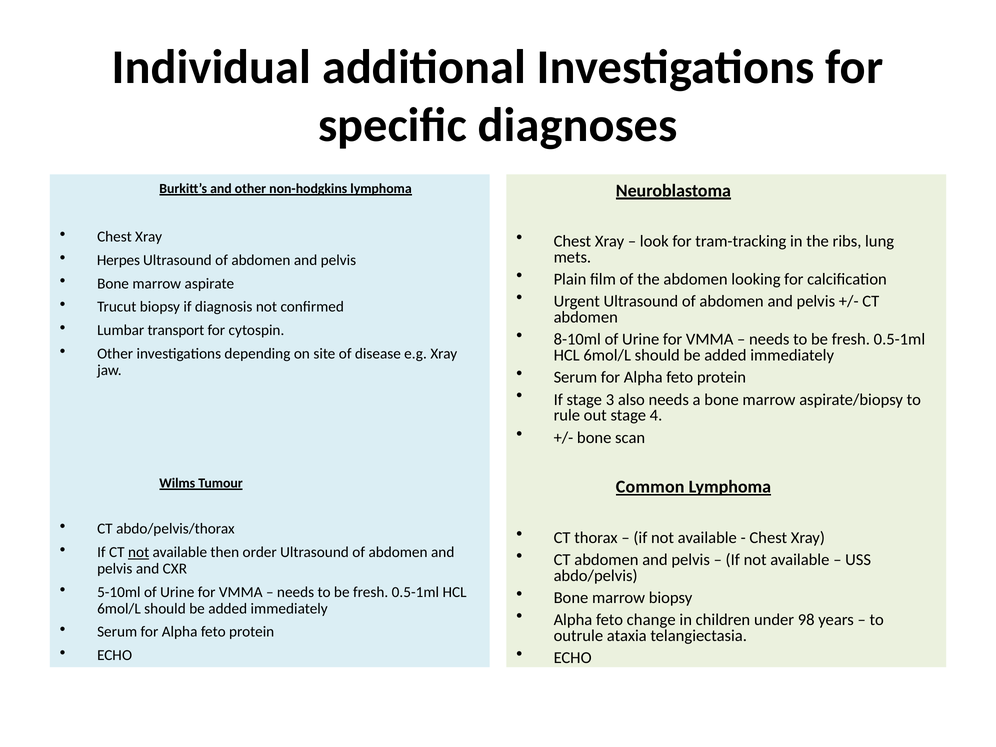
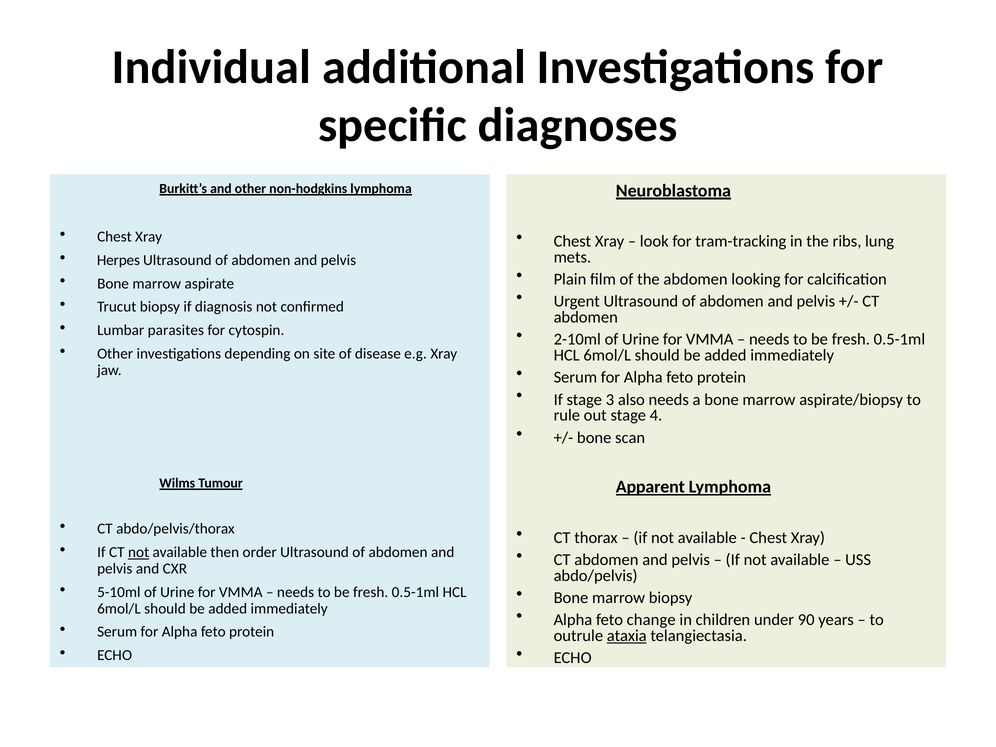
transport: transport -> parasites (176, 330)
8-10ml: 8-10ml -> 2-10ml (577, 339)
Common: Common -> Apparent (650, 487)
98: 98 -> 90 (806, 620)
ataxia underline: none -> present (627, 636)
